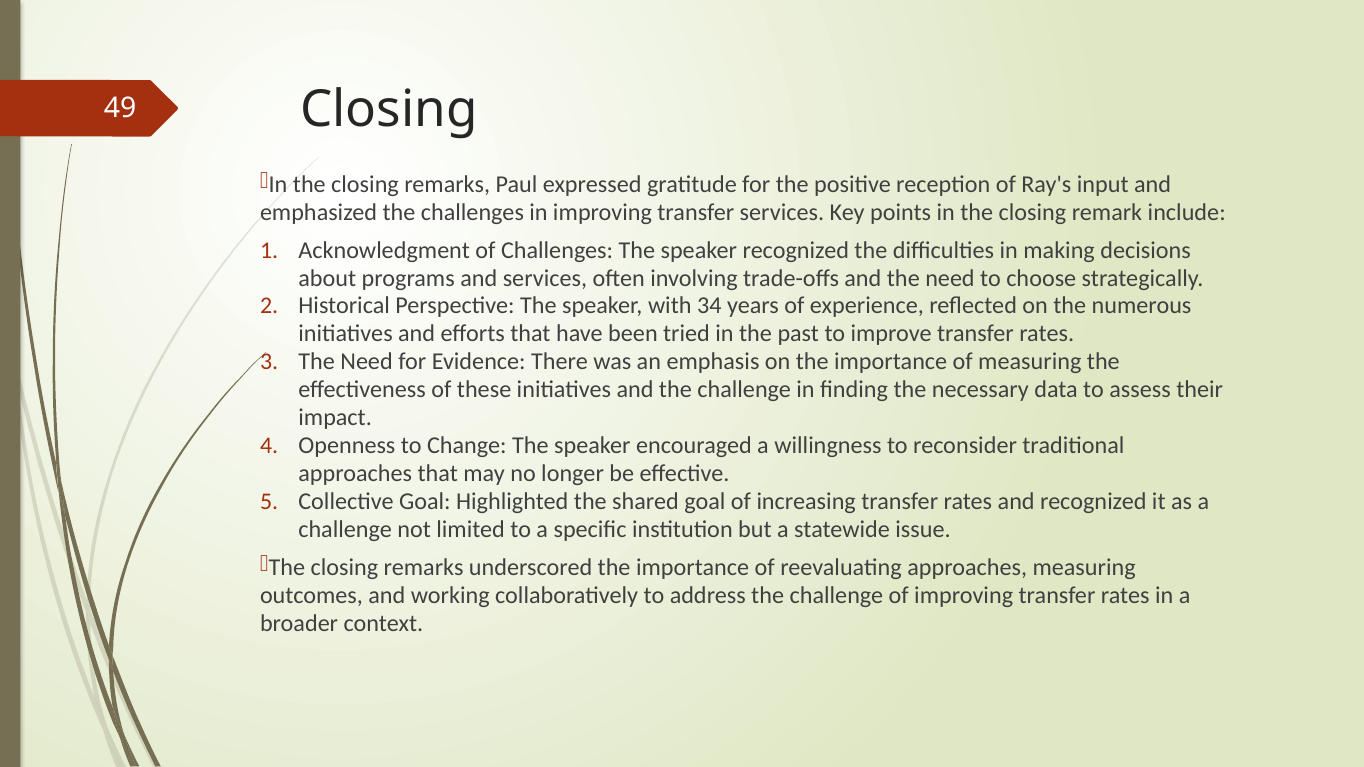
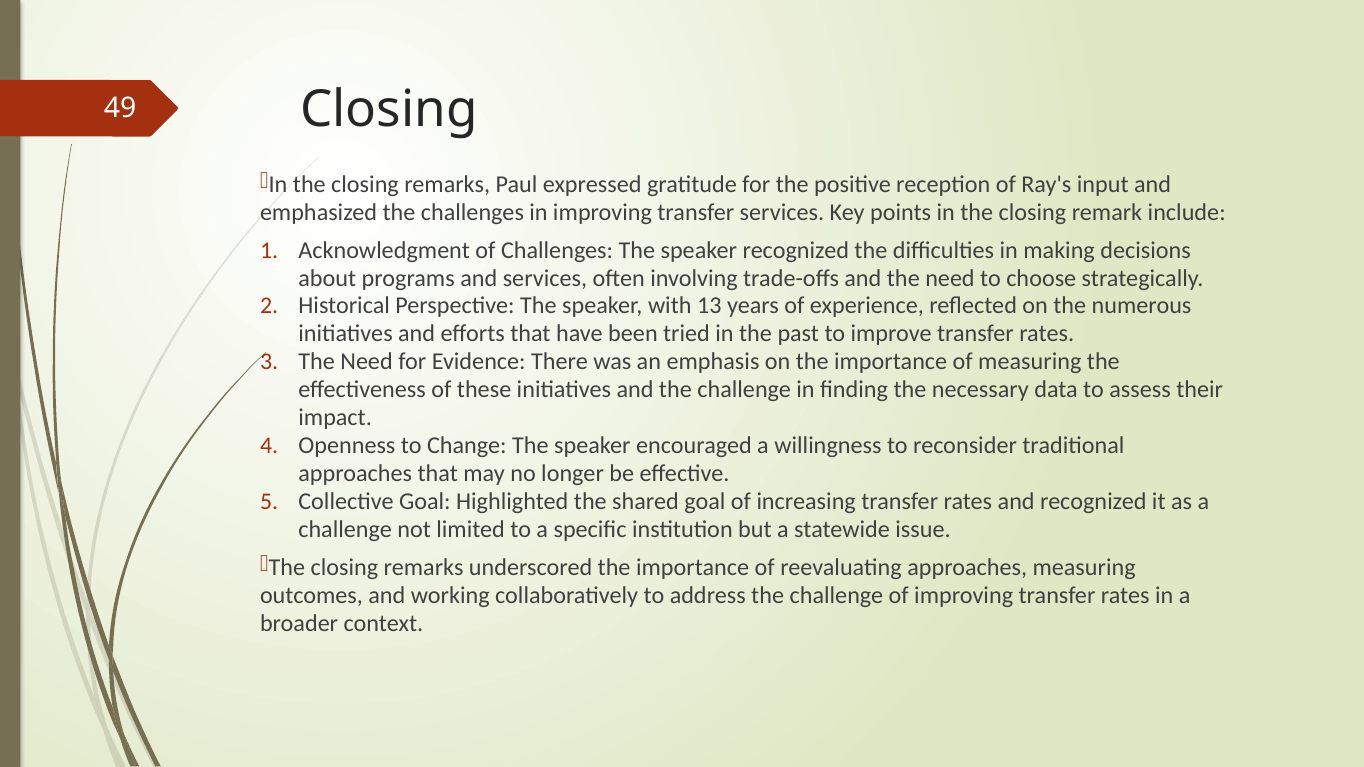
34: 34 -> 13 (709, 306)
